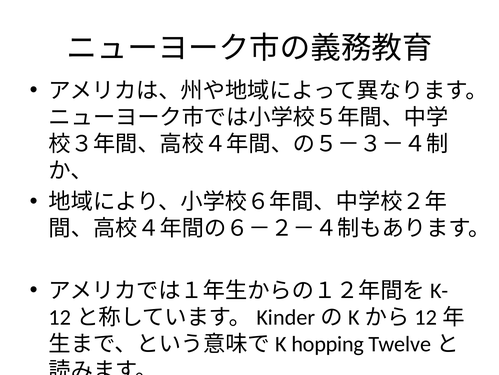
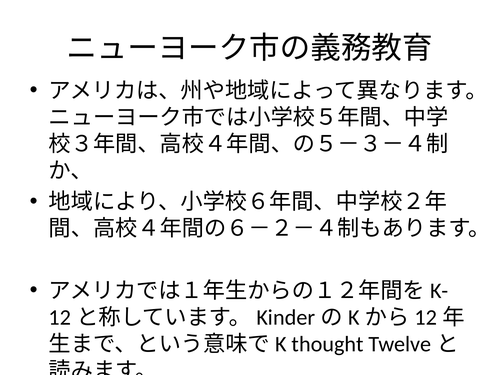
hopping: hopping -> thought (328, 343)
